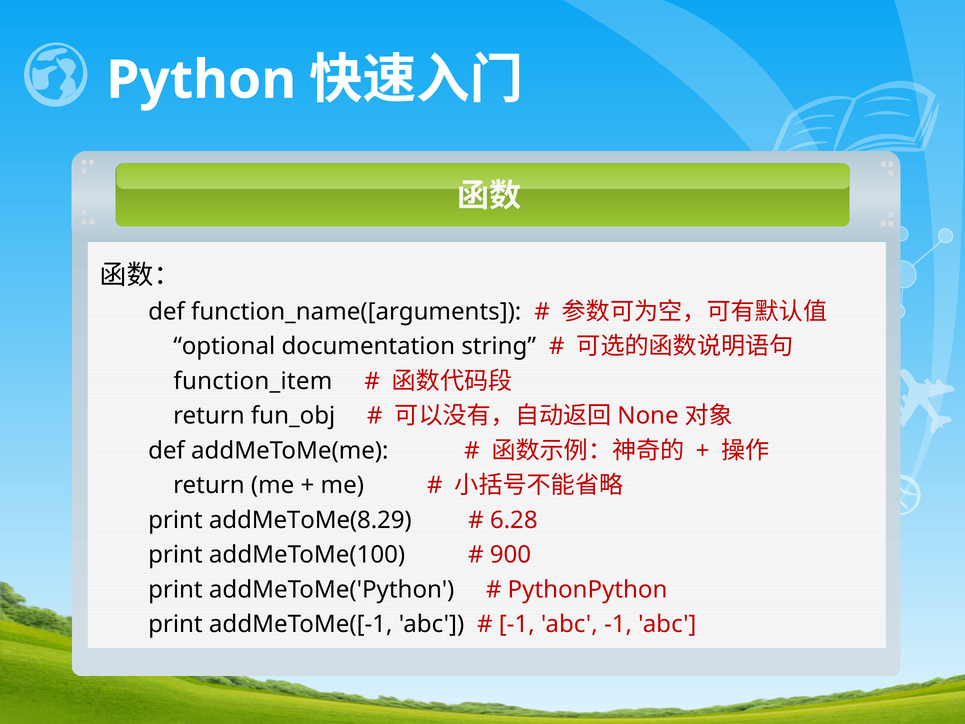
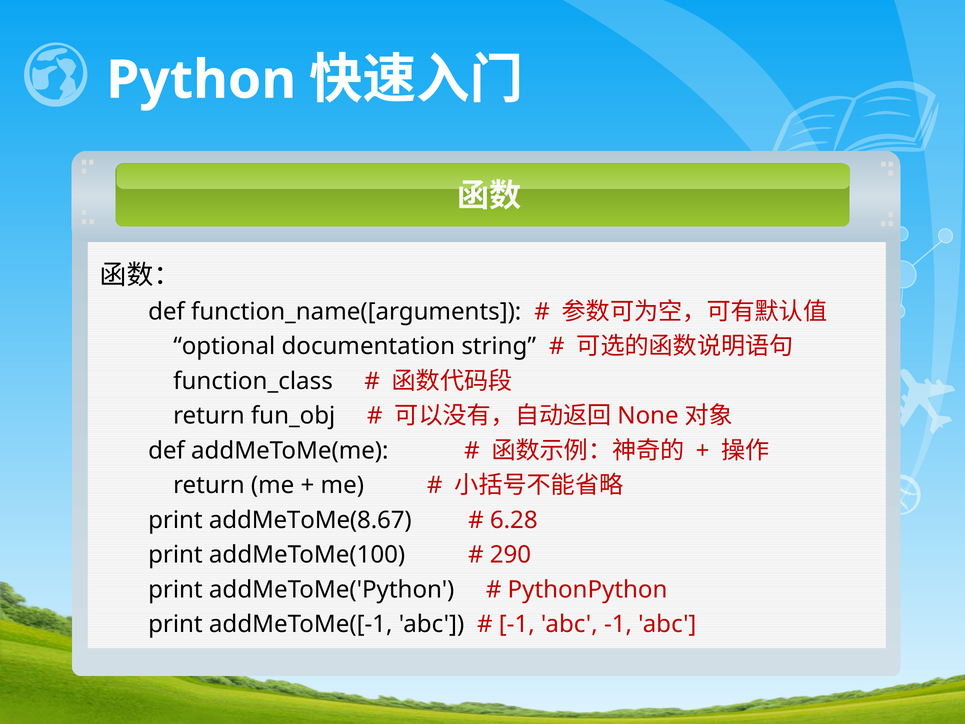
function_item: function_item -> function_class (253, 381)
addMeToMe(8.29: addMeToMe(8.29 -> addMeToMe(8.67 (310, 520)
900: 900 -> 290 (510, 555)
